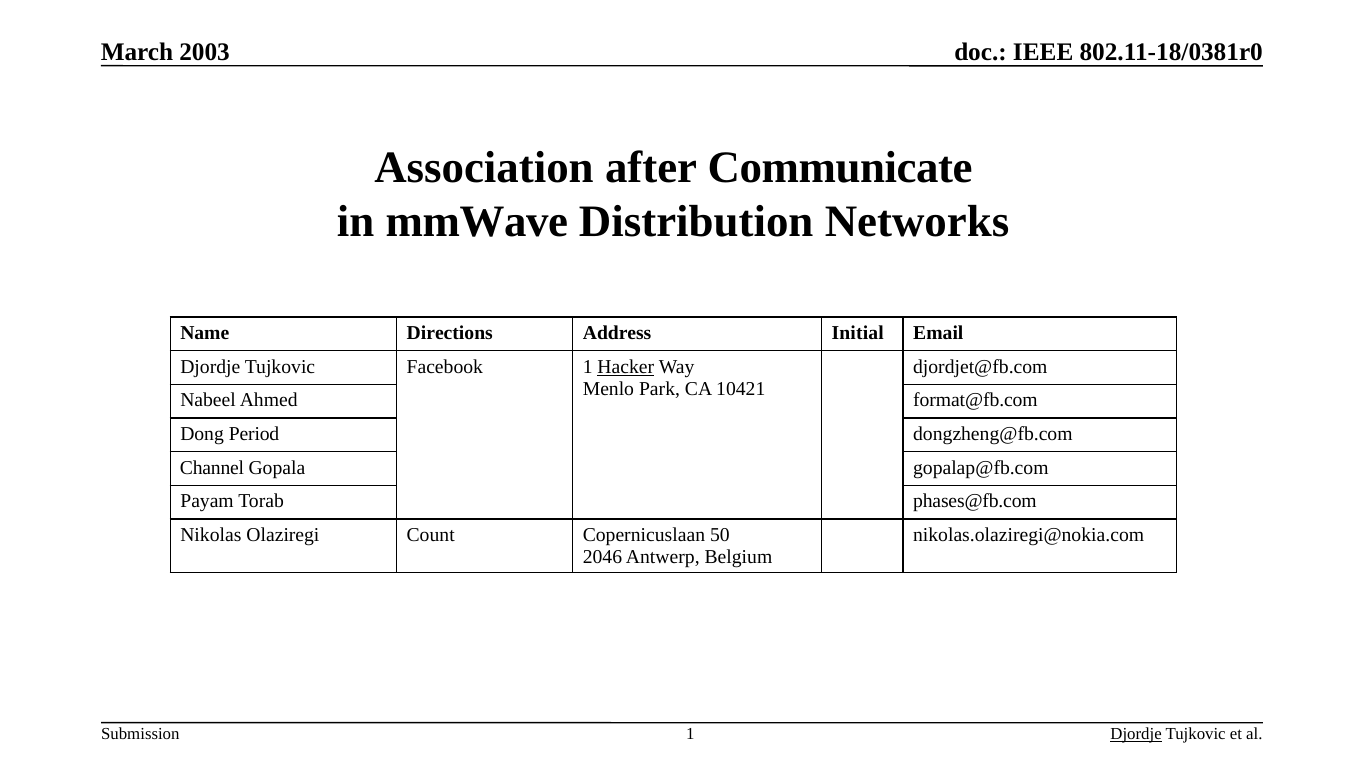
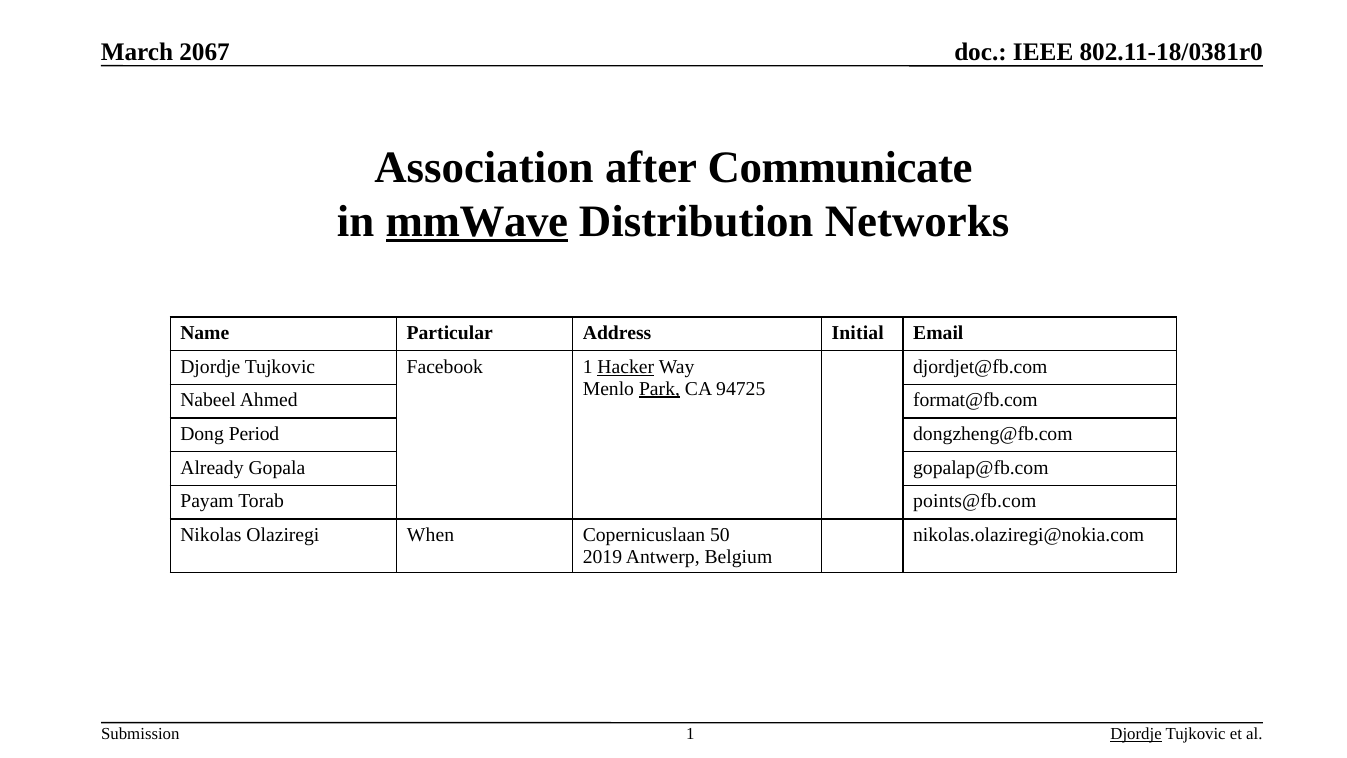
2003: 2003 -> 2067 (205, 52)
mmWave underline: none -> present (477, 221)
Directions: Directions -> Particular (450, 333)
Park underline: none -> present (660, 388)
10421: 10421 -> 94725 (741, 388)
Channel: Channel -> Already (212, 468)
phases@fb.com: phases@fb.com -> points@fb.com (975, 501)
Count: Count -> When (431, 535)
2046: 2046 -> 2019 (602, 557)
